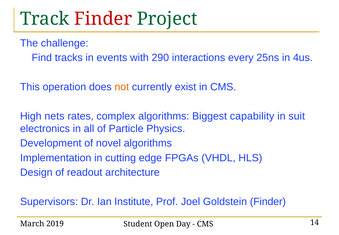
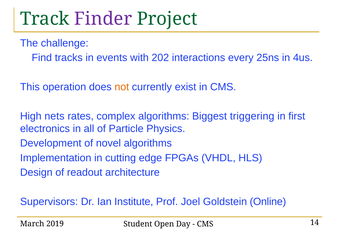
Finder colour: red -> purple (103, 19)
290: 290 -> 202 (160, 58)
capability: capability -> triggering (252, 116)
suit: suit -> first (297, 116)
Goldstein Finder: Finder -> Online (268, 202)
